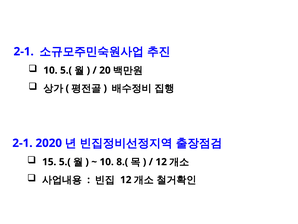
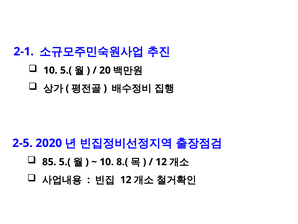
2-1: 2-1 -> 2-5 (22, 143)
15: 15 -> 85 (49, 162)
